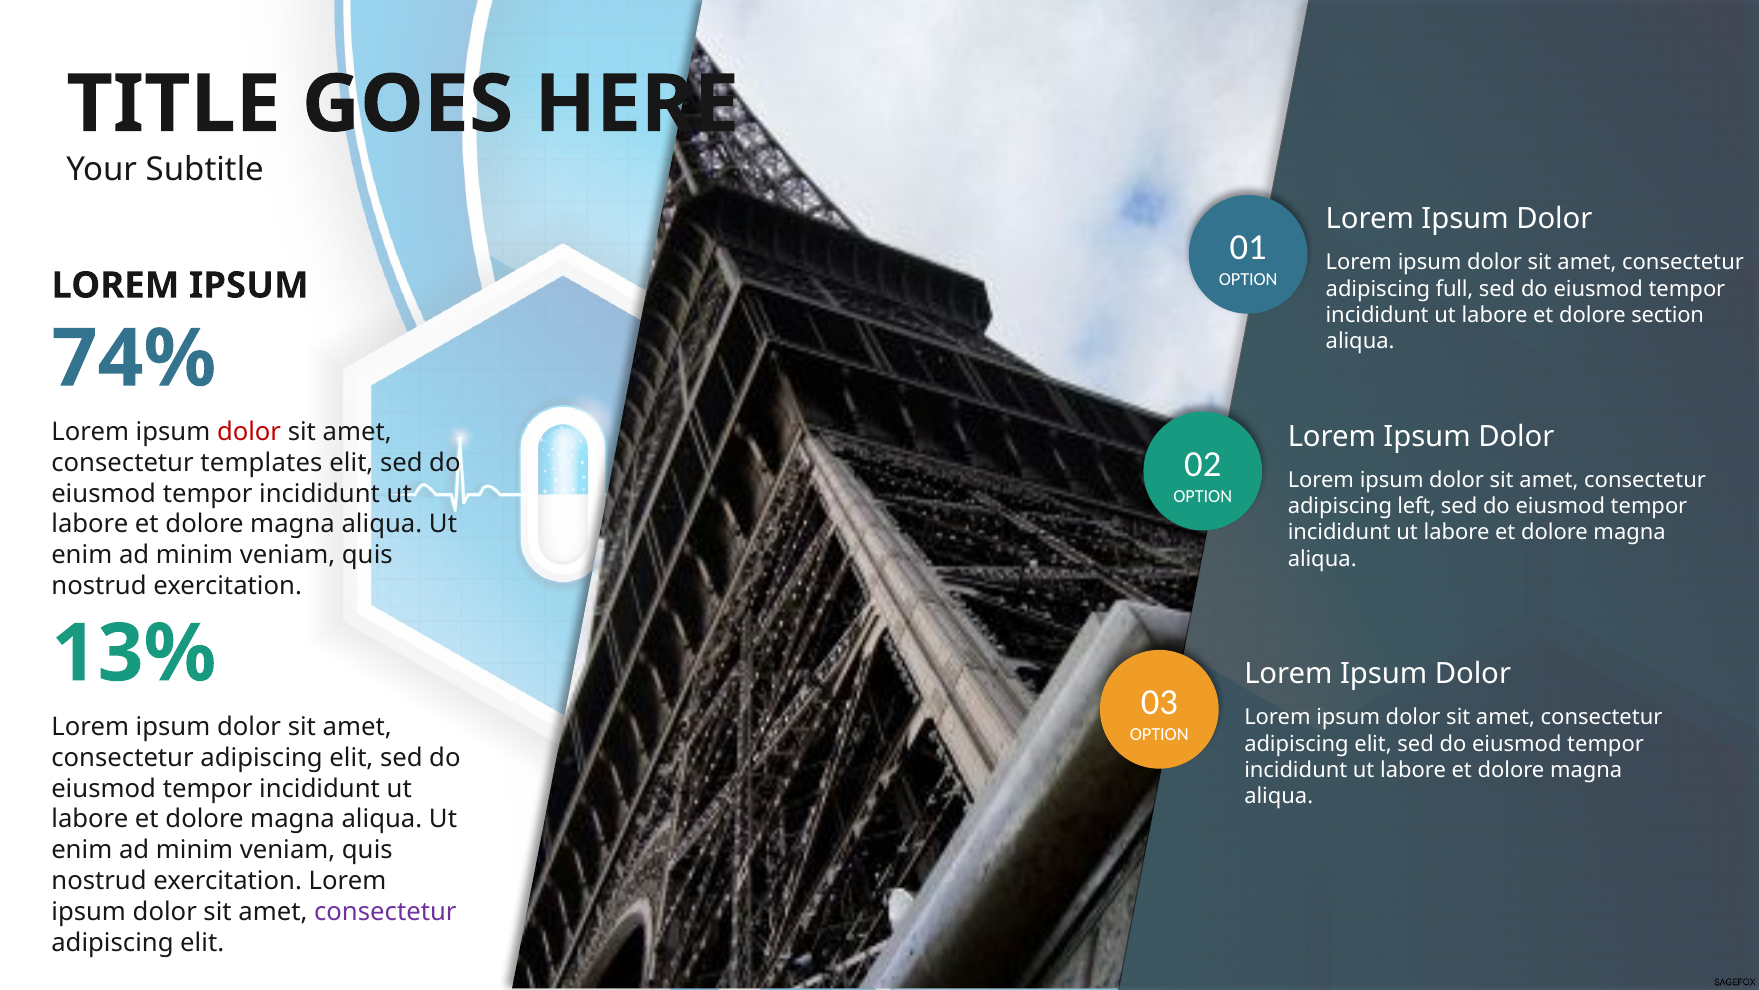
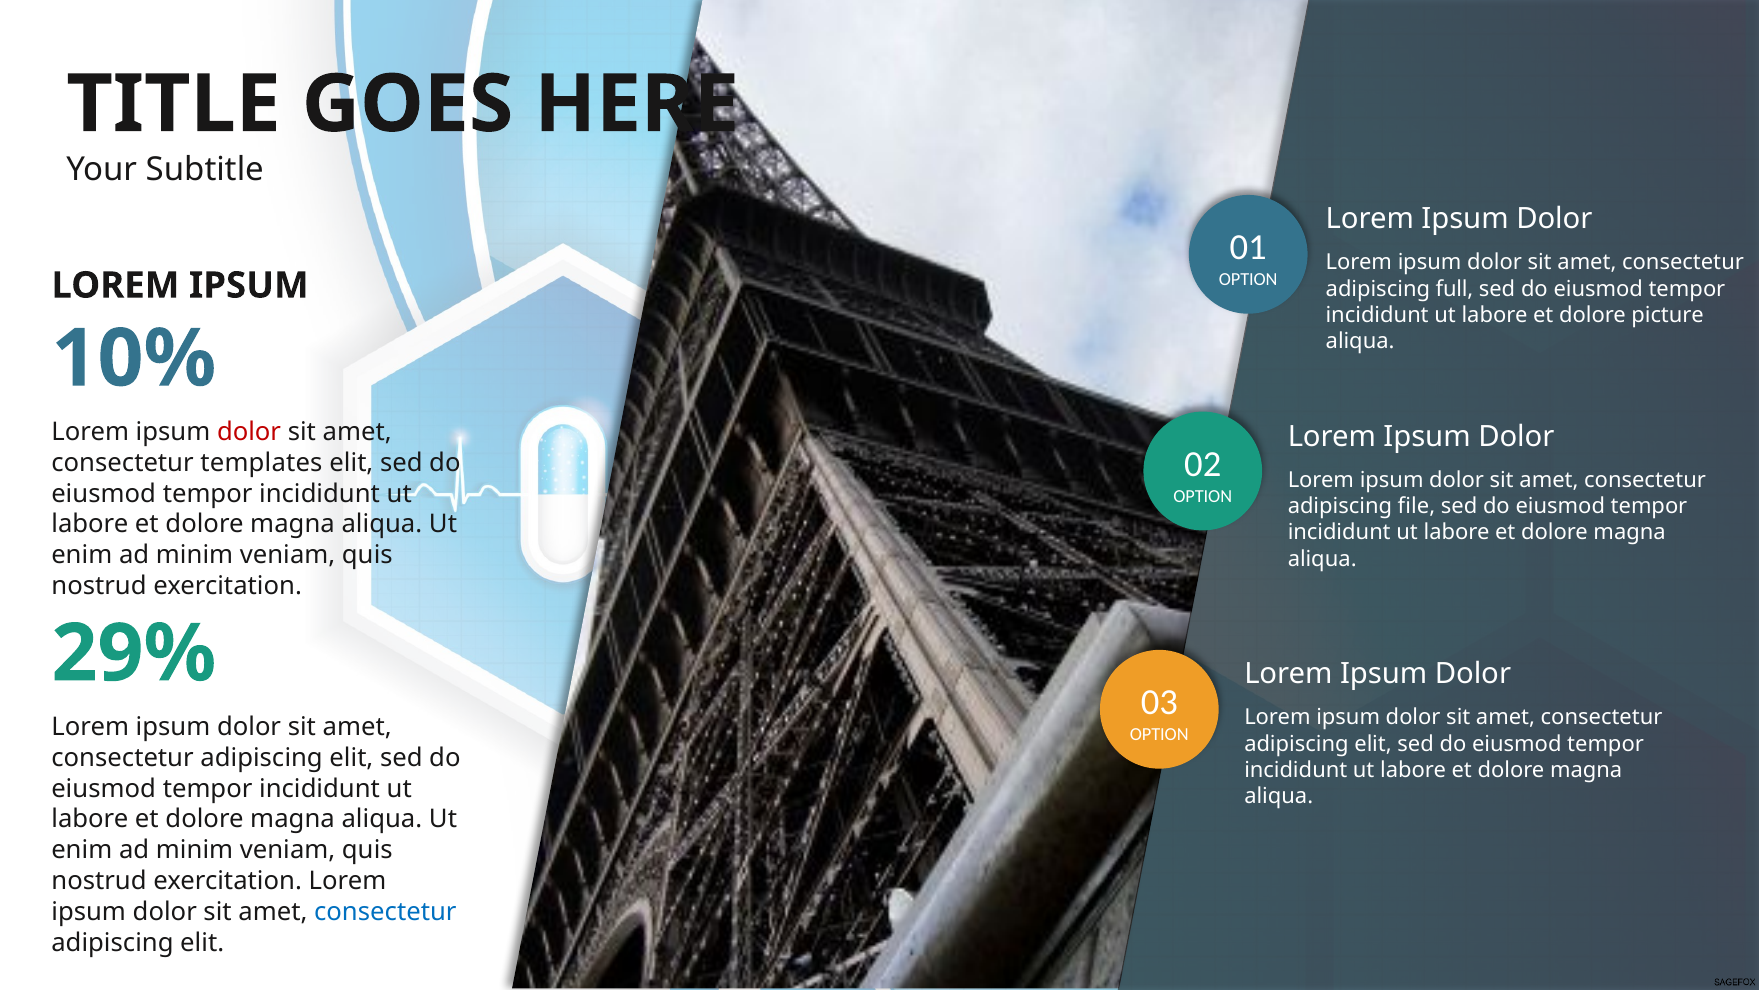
section: section -> picture (1668, 315)
74%: 74% -> 10% (134, 359)
left: left -> file (1416, 506)
13%: 13% -> 29% (134, 653)
consectetur colour: purple -> blue (385, 911)
